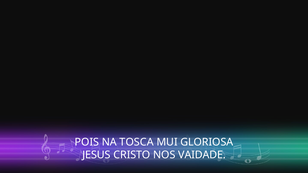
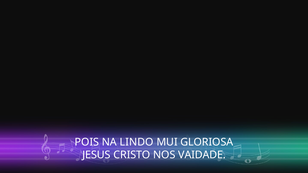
TOSCA: TOSCA -> LINDO (137, 142)
